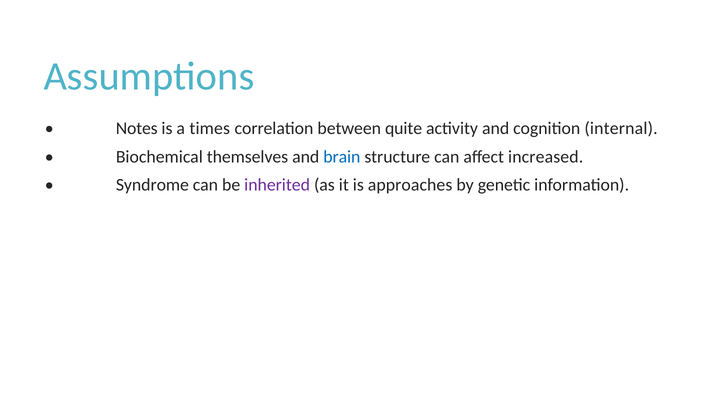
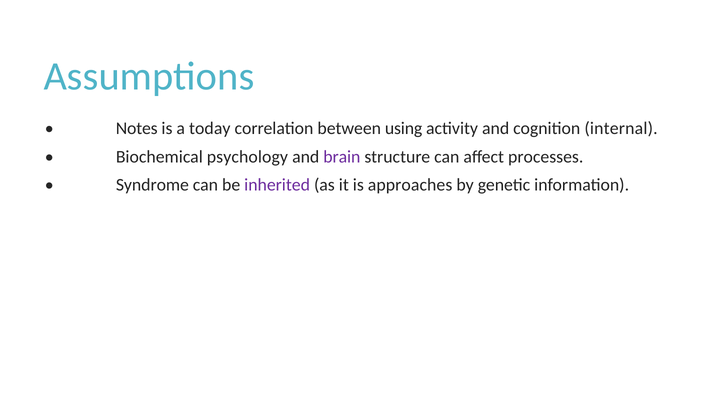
times: times -> today (210, 129)
quite: quite -> using (404, 129)
themselves: themselves -> psychology (247, 157)
brain colour: blue -> purple (342, 157)
increased: increased -> processes (546, 157)
